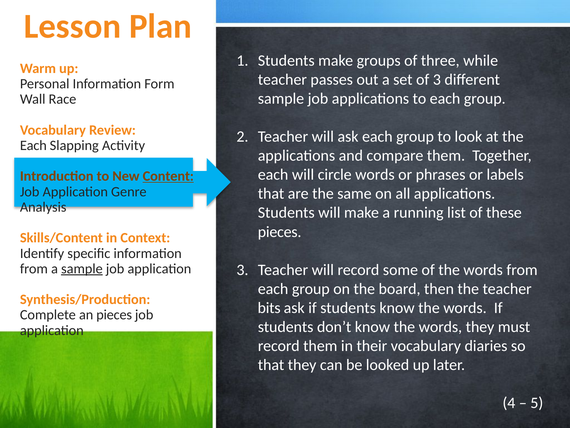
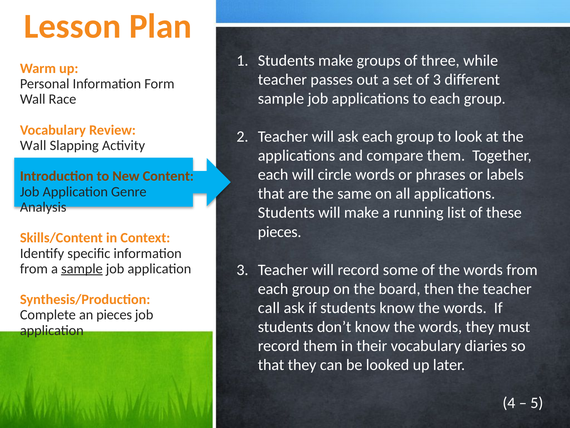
Each: Each -> Wall (33, 145)
Content underline: present -> none (168, 176)
bits: bits -> call (269, 308)
